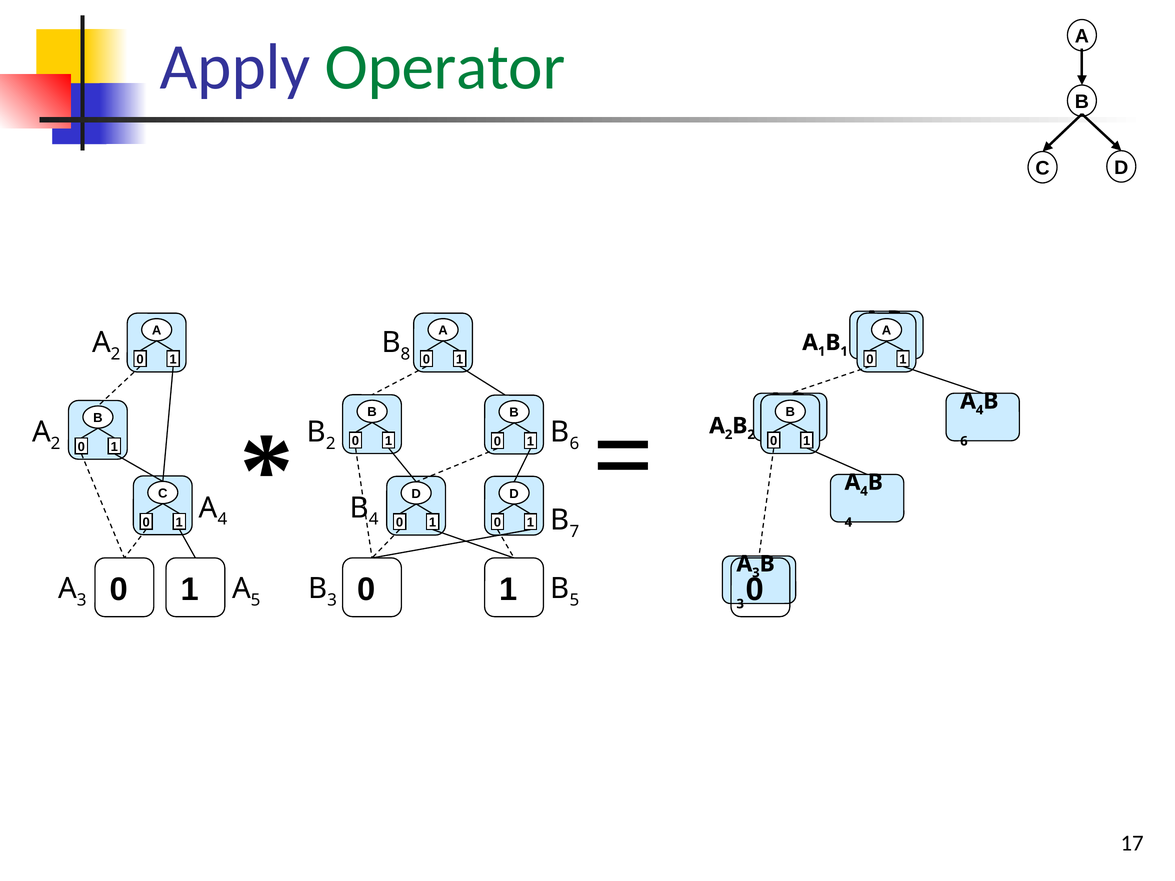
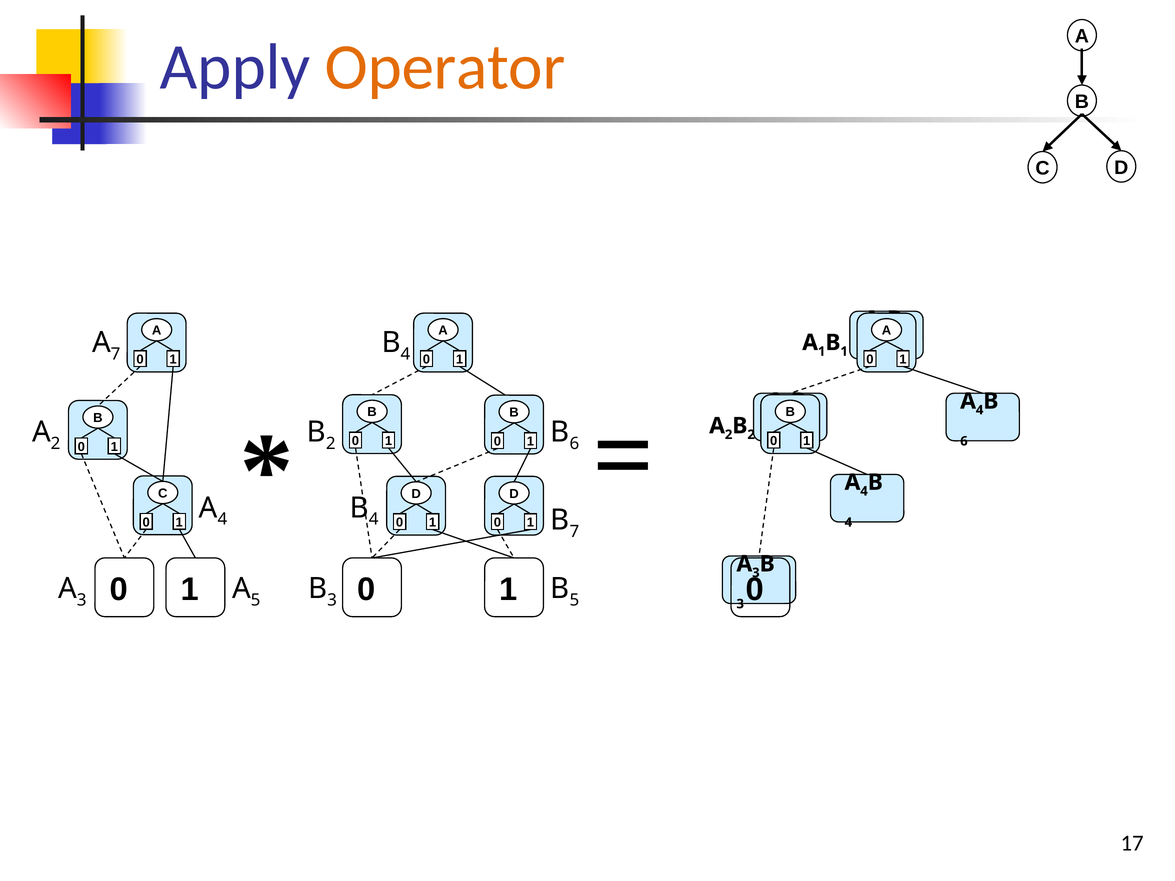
Operator colour: green -> orange (445, 67)
2: 2 -> 7 (116, 354)
8: 8 -> 4 (405, 354)
